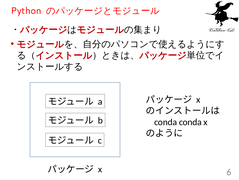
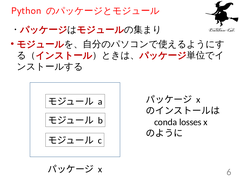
conda conda: conda -> losses (190, 122)
